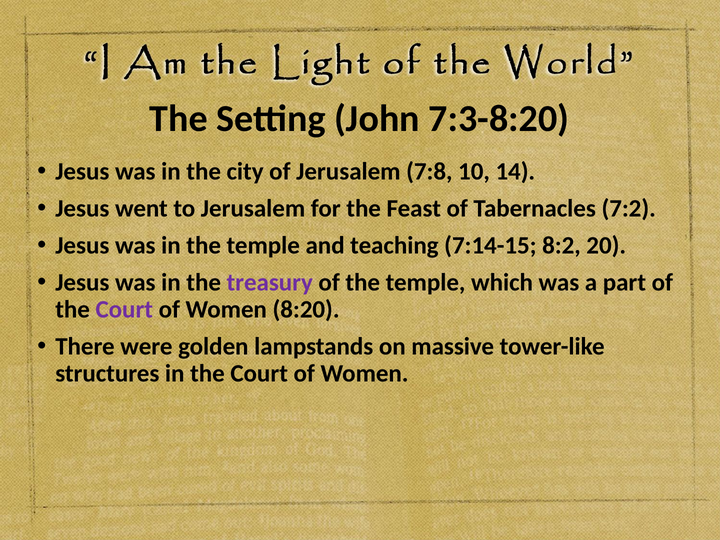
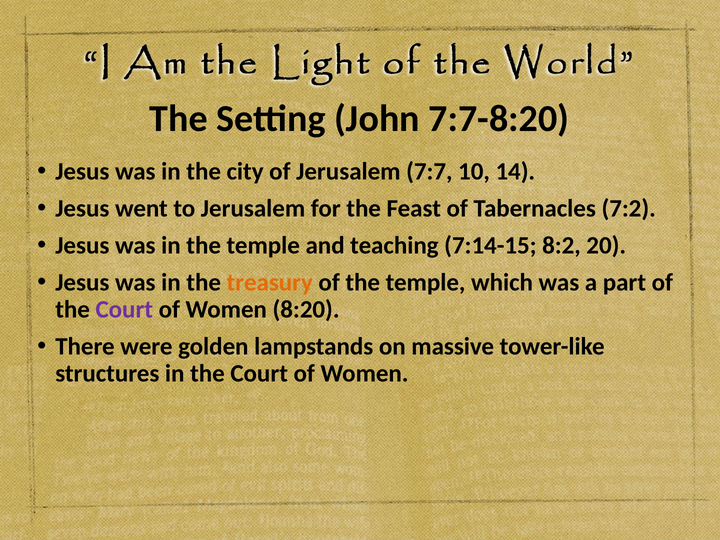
7:3-8:20: 7:3-8:20 -> 7:7-8:20 (499, 119)
7:8: 7:8 -> 7:7 (429, 171)
treasury colour: purple -> orange (270, 282)
